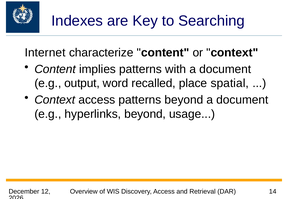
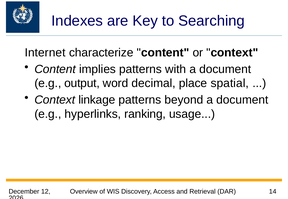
recalled: recalled -> decimal (154, 83)
Context access: access -> linkage (97, 100)
hyperlinks beyond: beyond -> ranking (145, 114)
